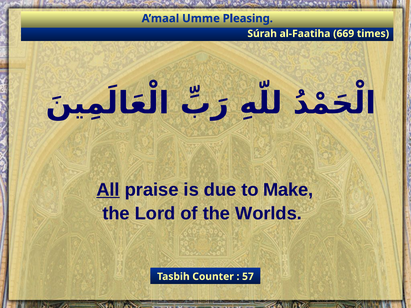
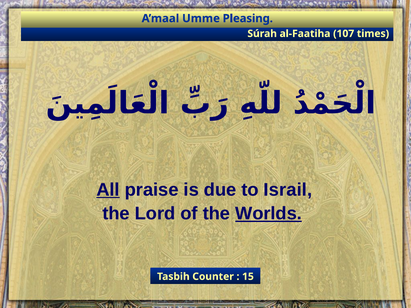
669: 669 -> 107 (344, 34)
Make: Make -> Israil (288, 190)
Worlds underline: none -> present (269, 214)
57: 57 -> 15 (248, 277)
